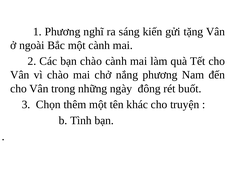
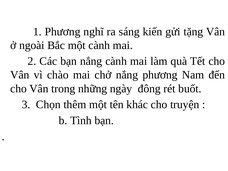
bạn chào: chào -> nắng (91, 61)
